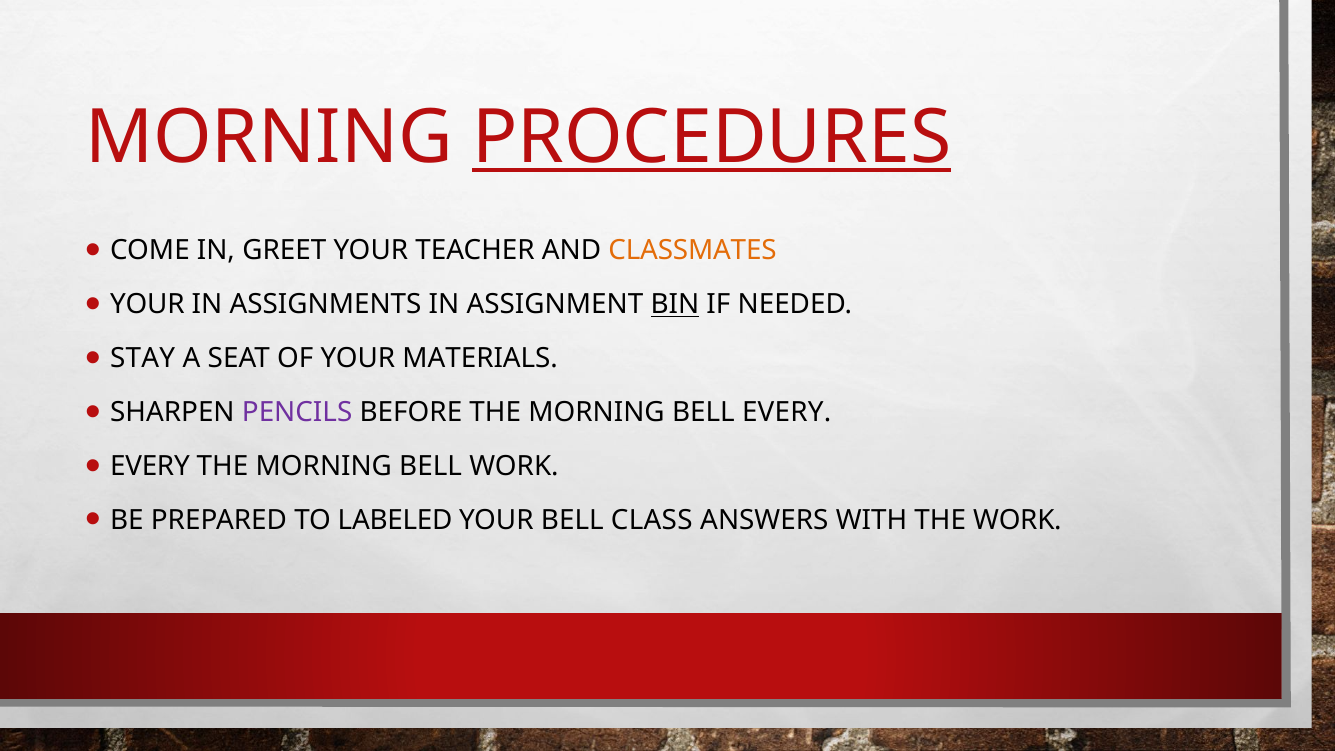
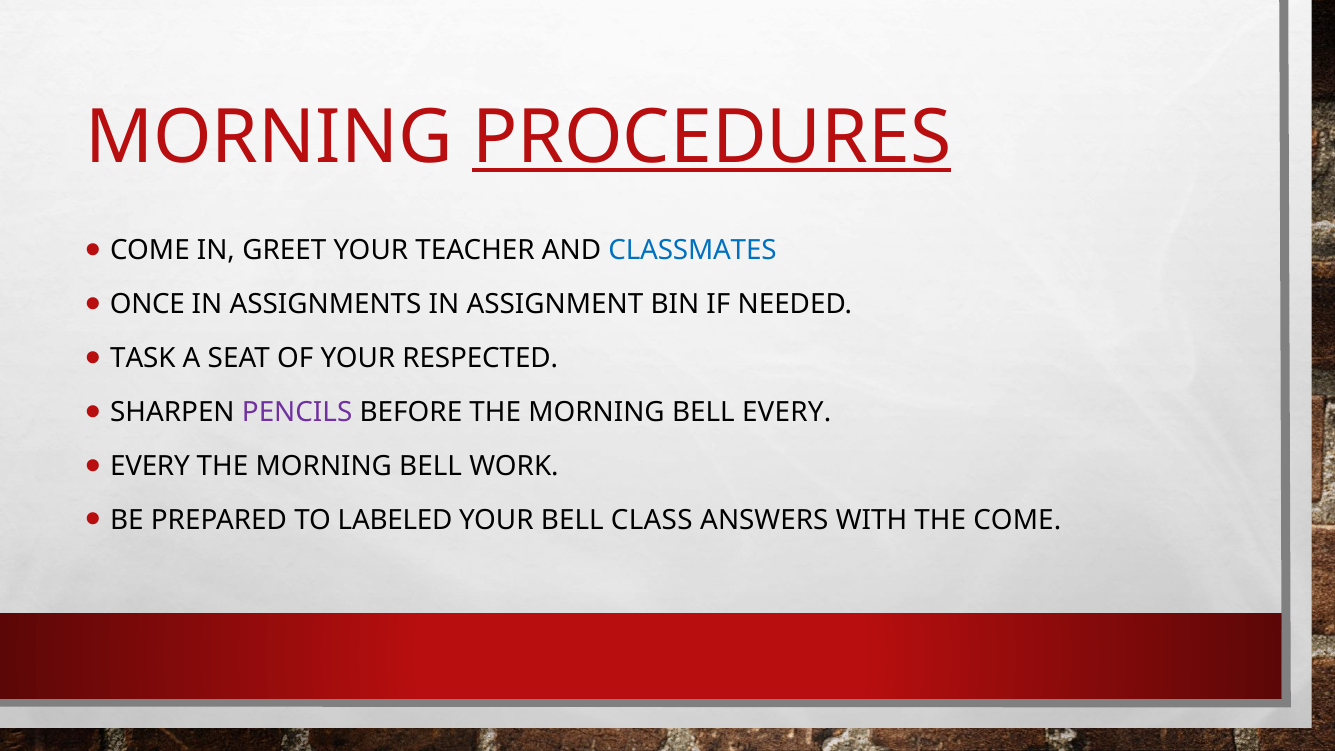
CLASSMATES colour: orange -> blue (692, 251)
YOUR: YOUR -> ONCE (147, 305)
BIN underline: present -> none (675, 305)
STAY: STAY -> TASK (143, 359)
MATERIALS: MATERIALS -> RESPECTED (480, 359)
THE WORK: WORK -> COME (1017, 520)
